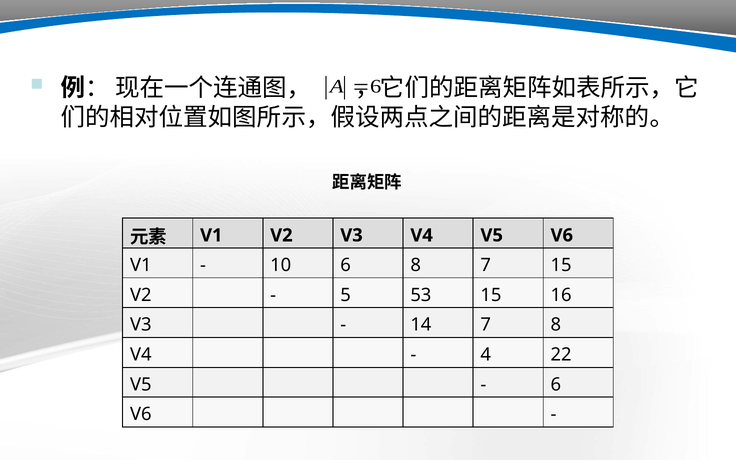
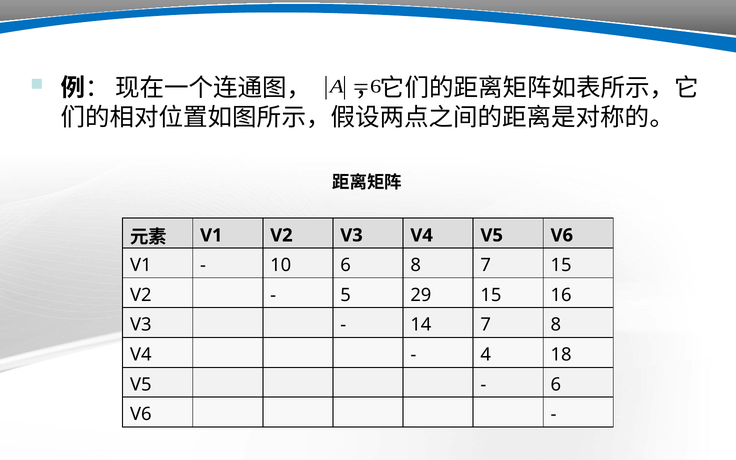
53: 53 -> 29 (421, 295)
4 22: 22 -> 18 (561, 355)
